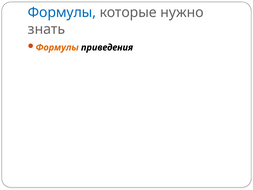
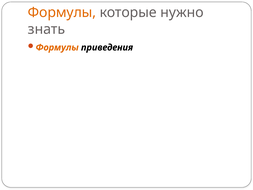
Формулы colour: blue -> orange (62, 12)
